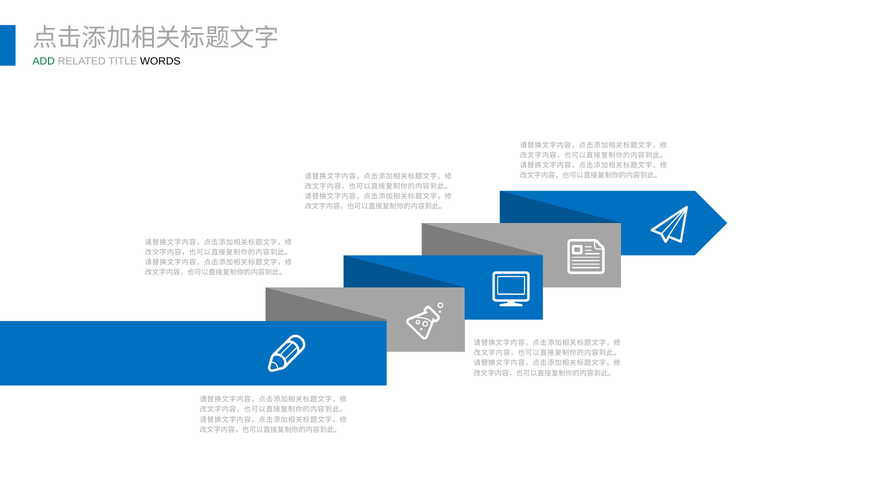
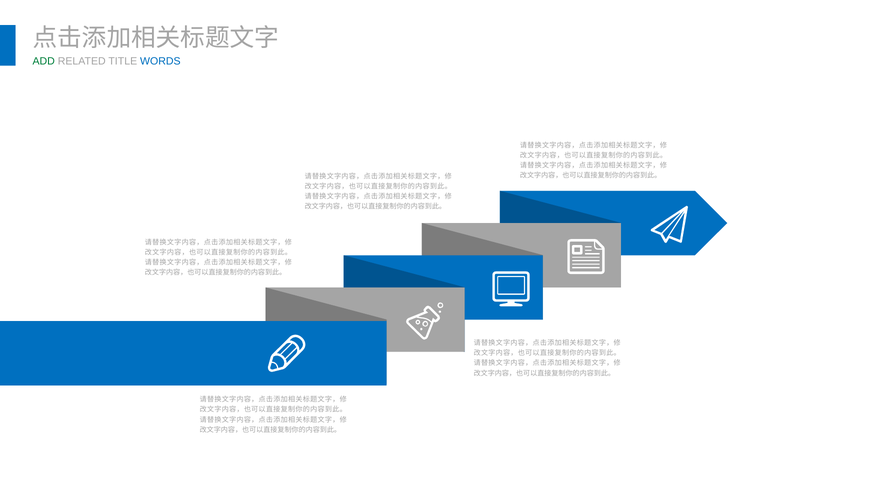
WORDS colour: black -> blue (160, 61)
